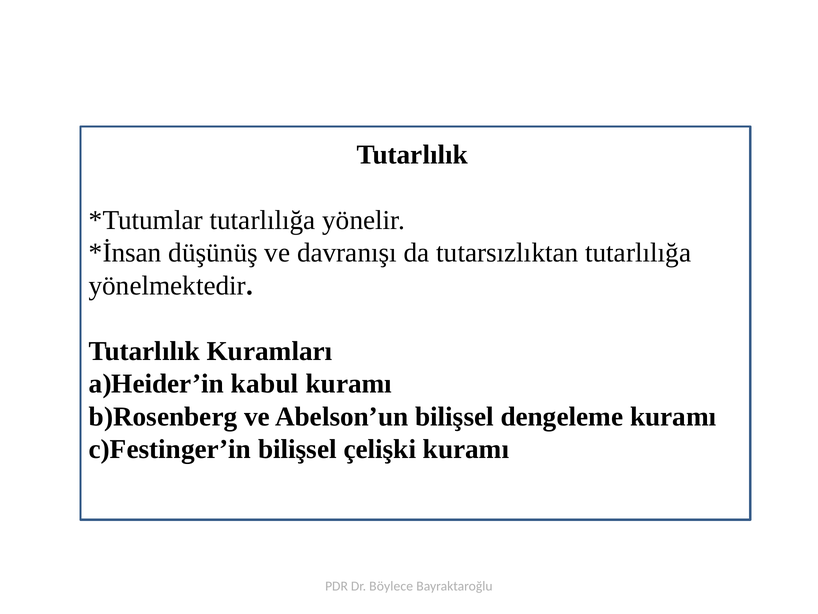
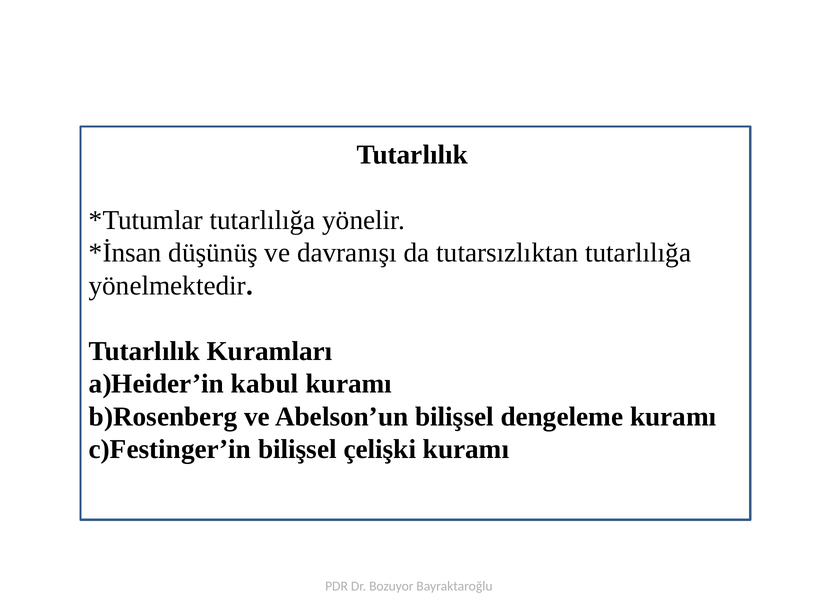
Böylece: Böylece -> Bozuyor (391, 586)
